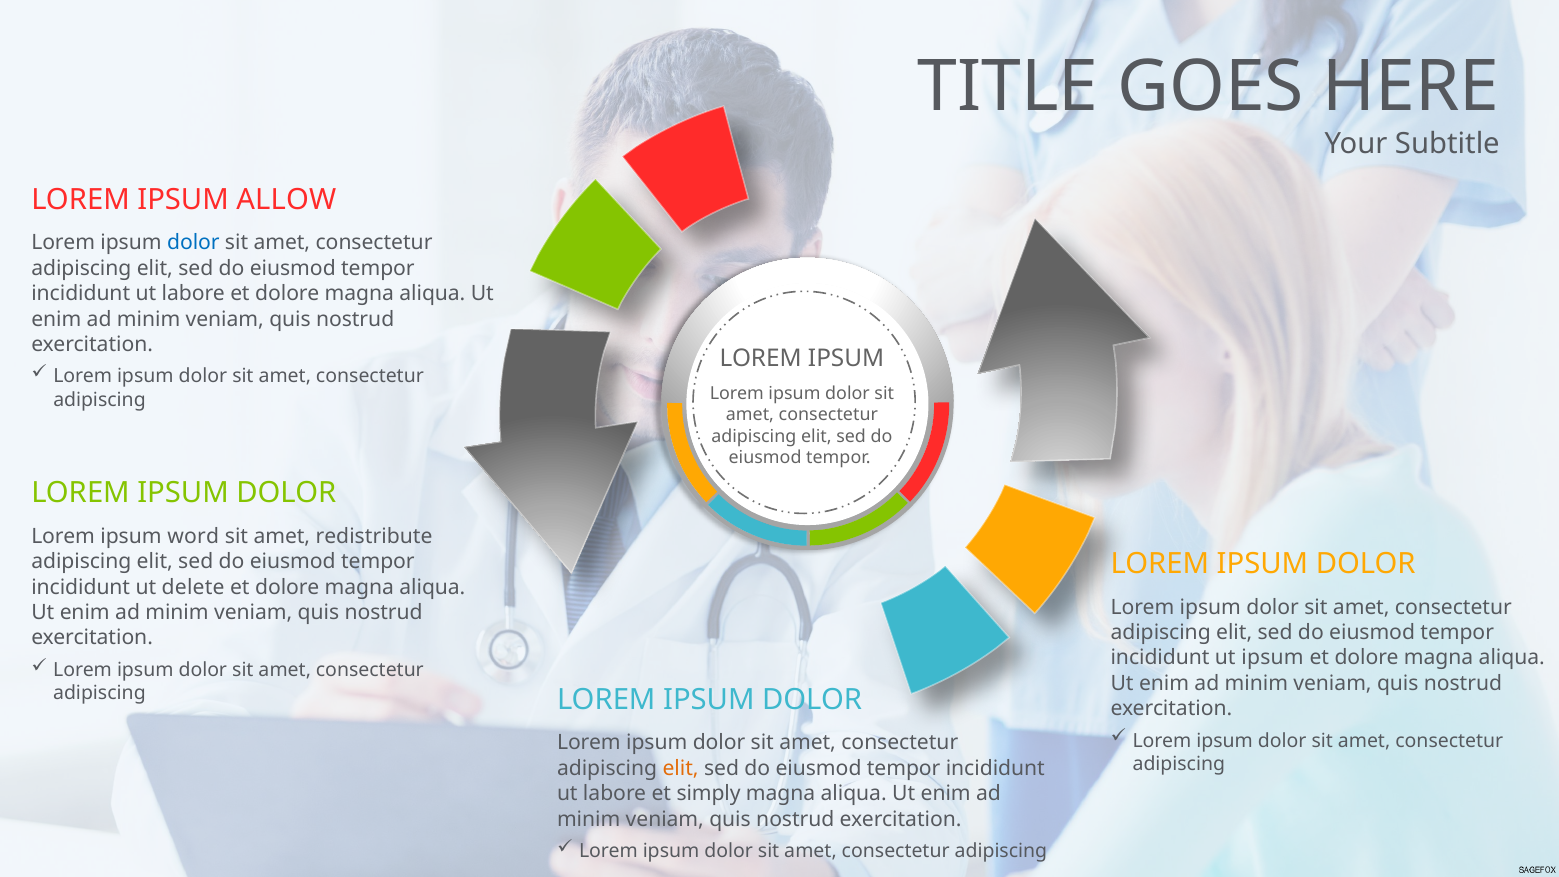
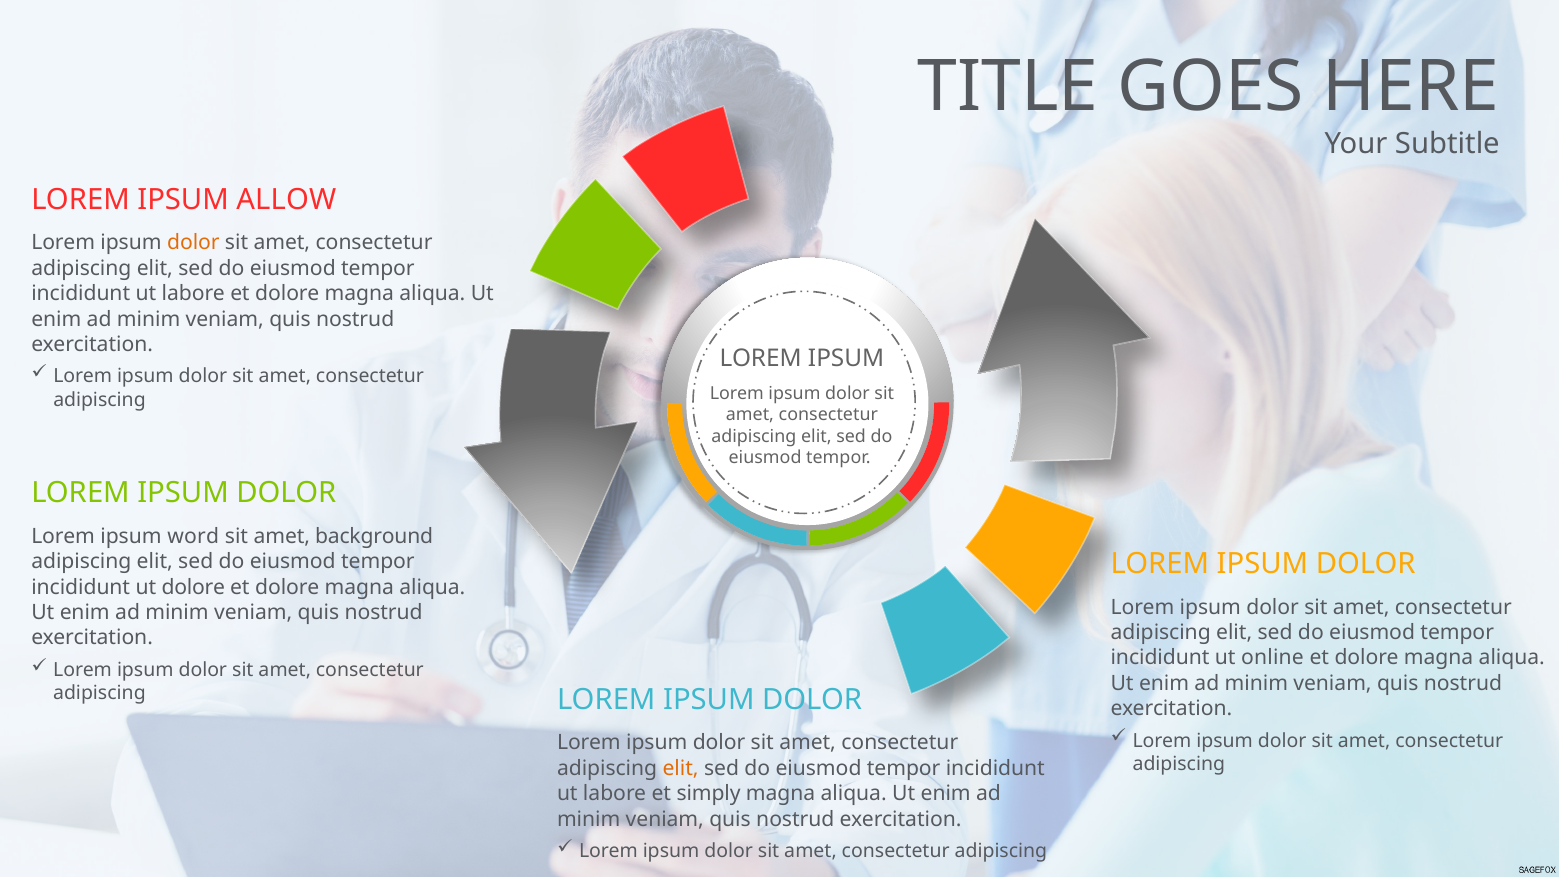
dolor colour: blue -> orange (193, 243)
redistribute: redistribute -> background (374, 536)
ut delete: delete -> dolore (193, 587)
ut ipsum: ipsum -> online (1273, 658)
